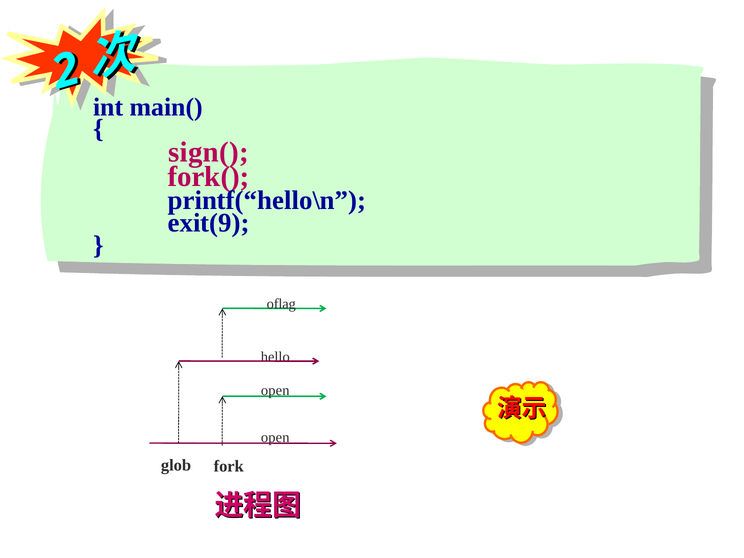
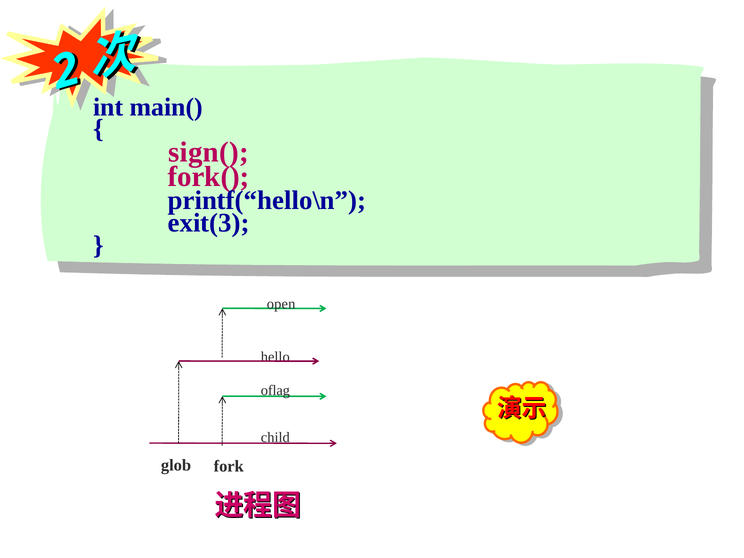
exit(9: exit(9 -> exit(3 (209, 223)
oflag: oflag -> open (281, 304)
open: open -> oflag (275, 390)
open: open -> child (275, 437)
